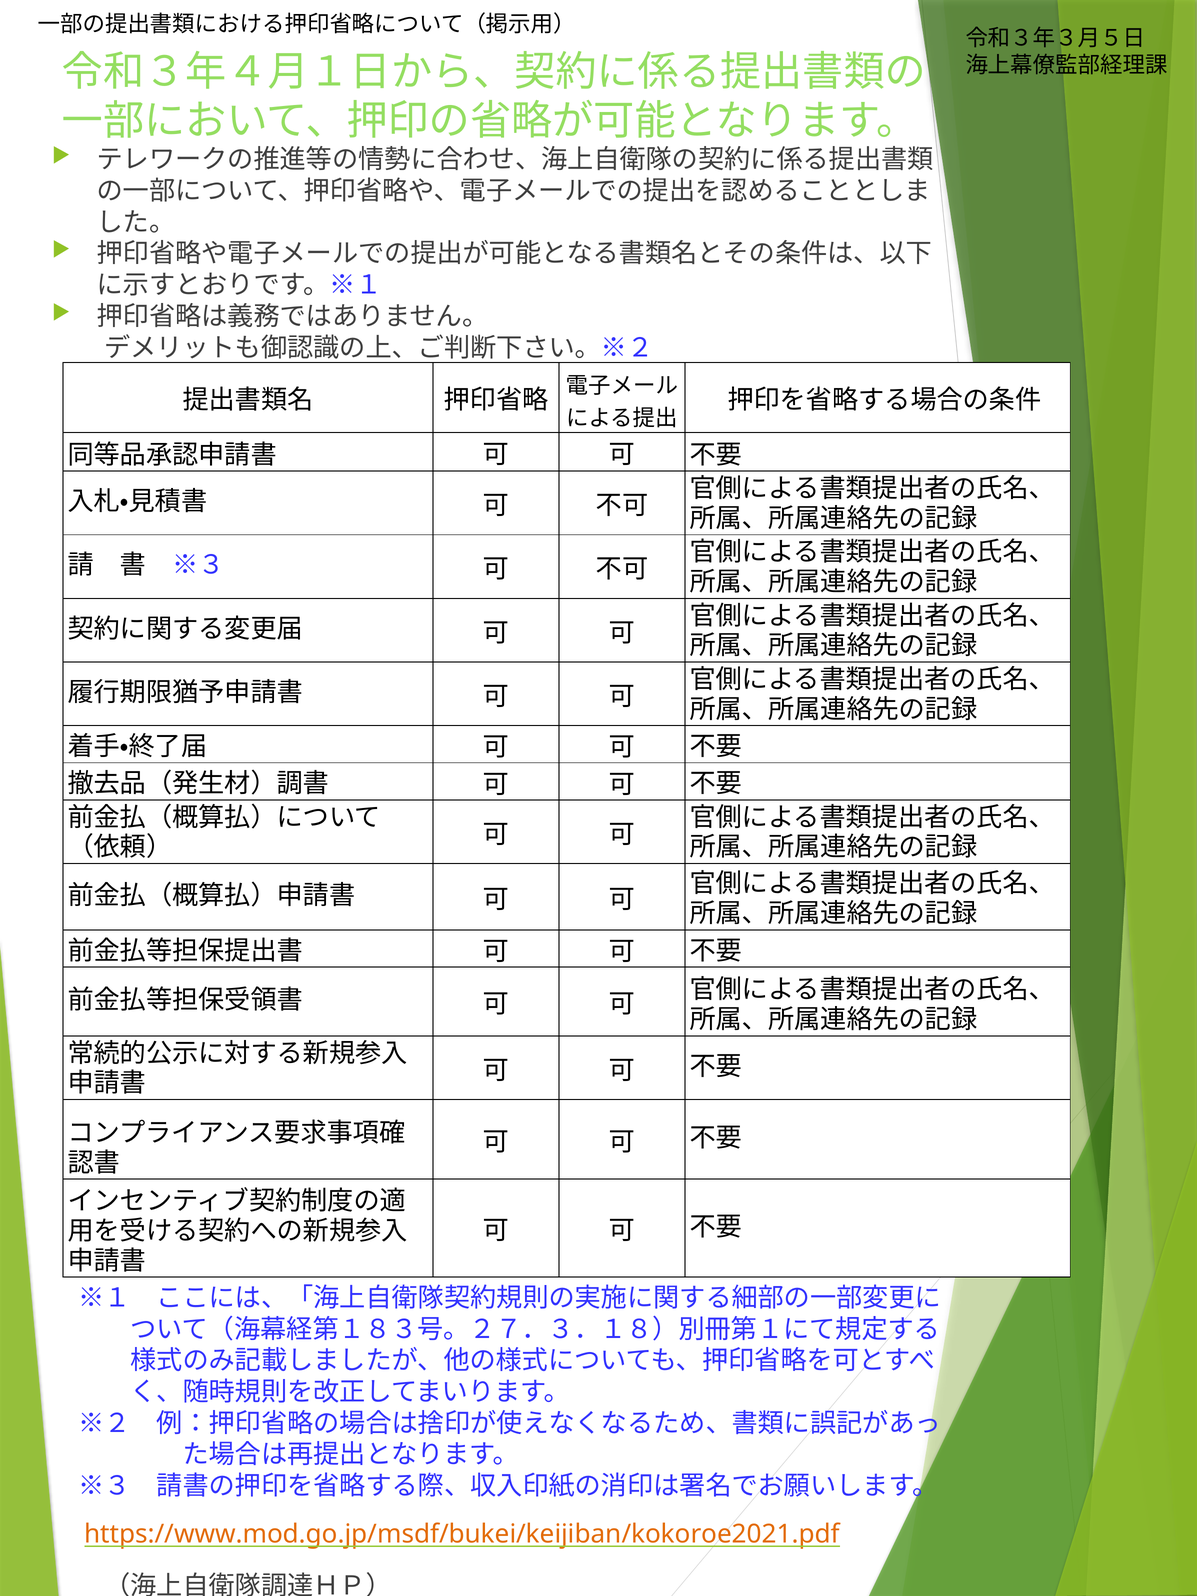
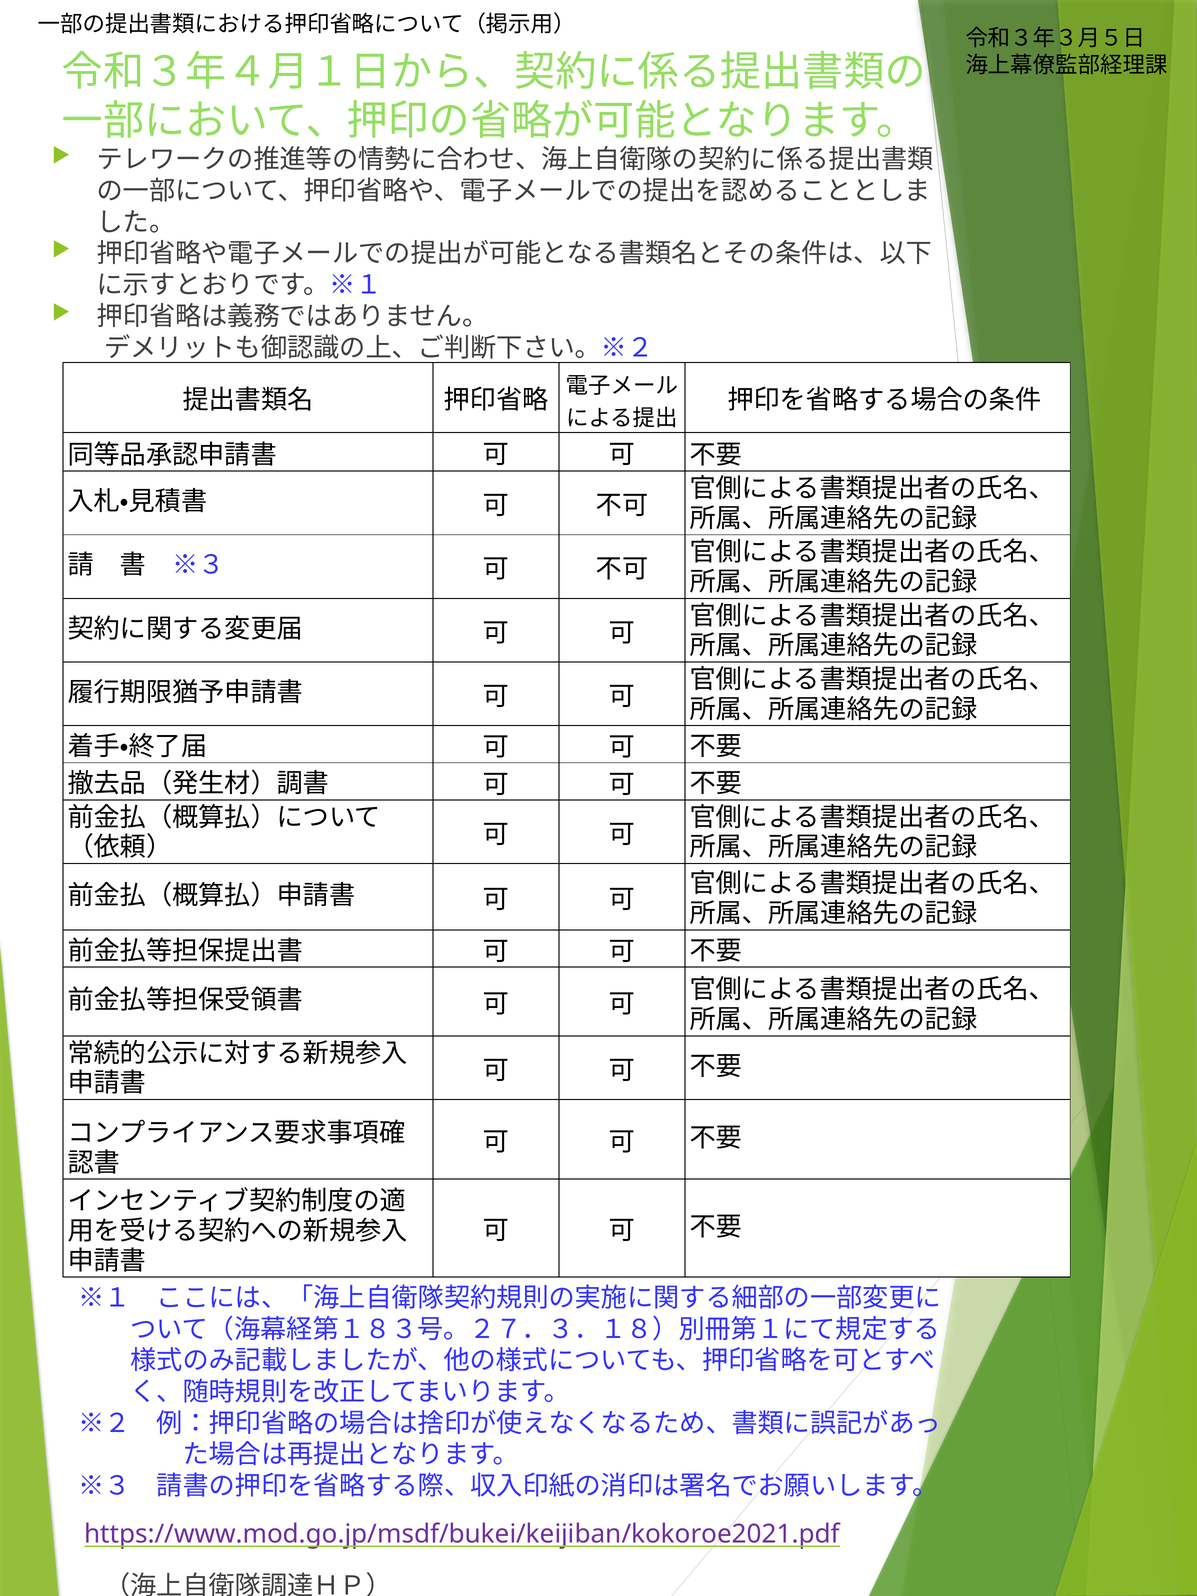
https://www.mod.go.jp/msdf/bukei/keijiban/kokoroe2021.pdf colour: orange -> purple (462, 1534)
